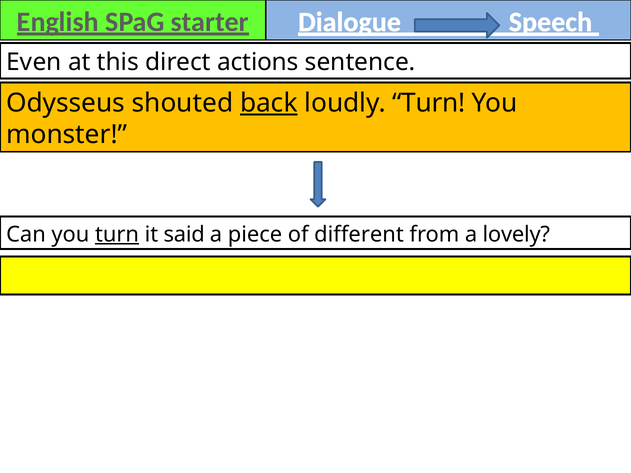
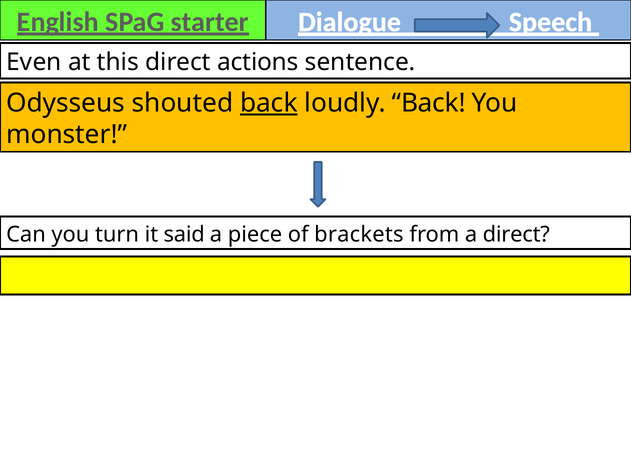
loudly Turn: Turn -> Back (429, 103)
turn underline: present -> none (117, 235)
different: different -> brackets (359, 235)
a lovely: lovely -> direct (516, 235)
